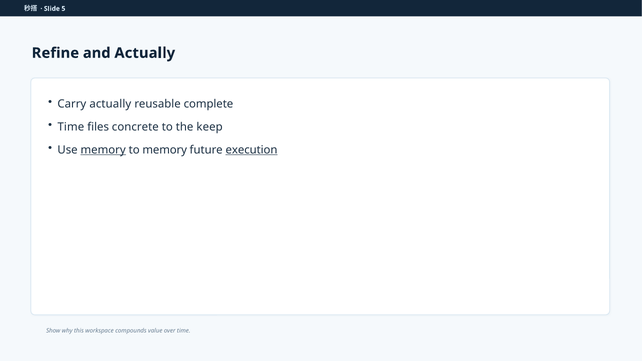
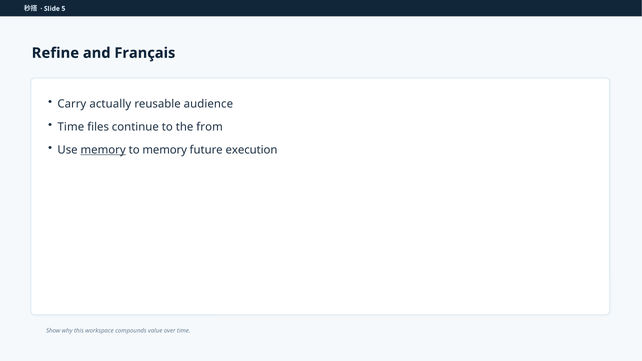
and Actually: Actually -> Français (145, 53)
complete: complete -> audience (208, 104)
concrete: concrete -> continue (135, 127)
keep: keep -> from (210, 127)
execution underline: present -> none (252, 150)
